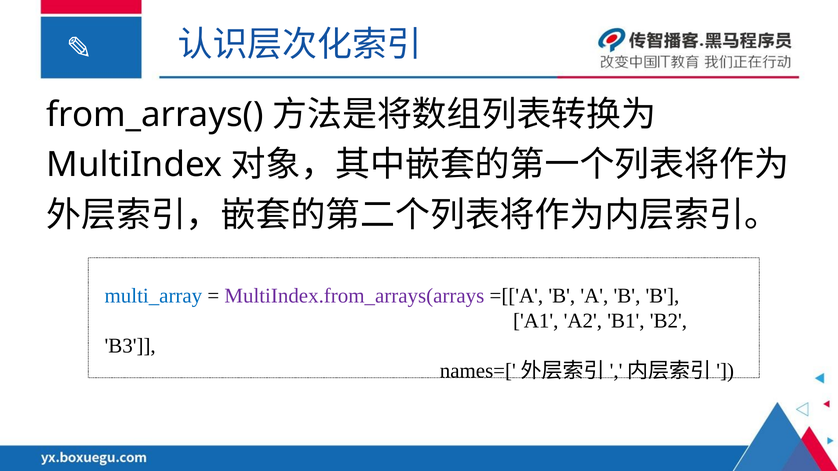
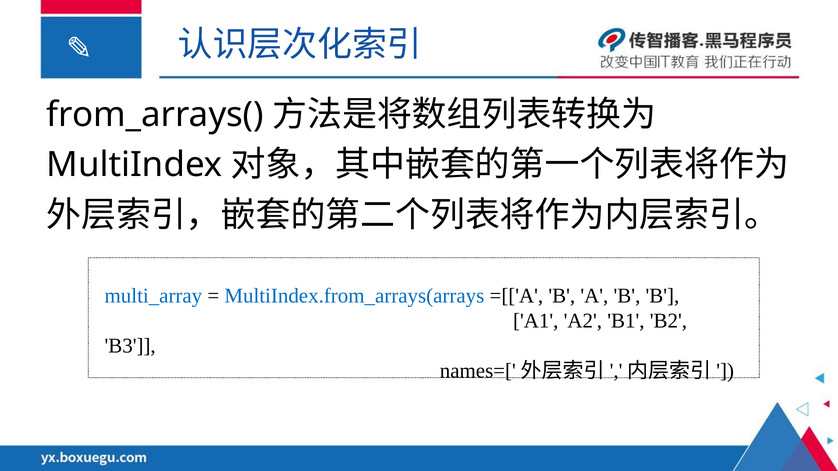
MultiIndex.from_arrays(arrays colour: purple -> blue (354, 296)
